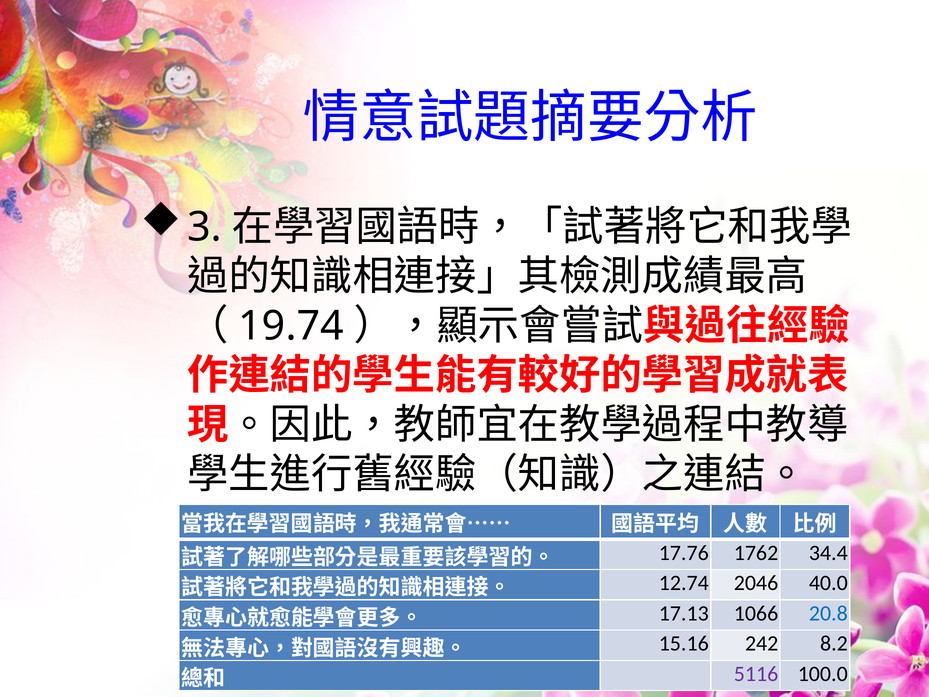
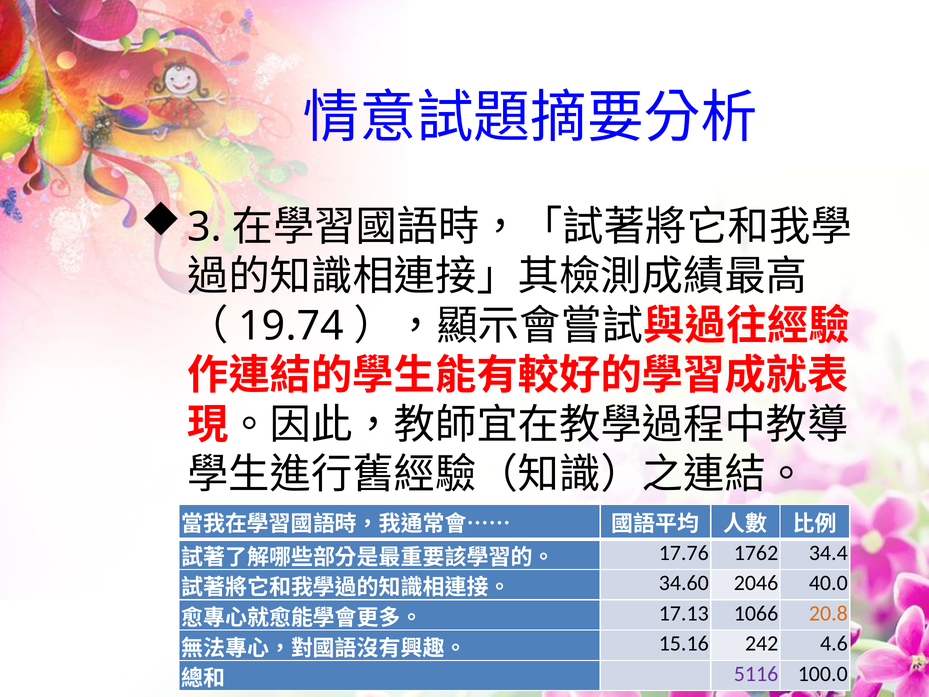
12.74: 12.74 -> 34.60 (684, 583)
20.8 colour: blue -> orange (828, 613)
8.2: 8.2 -> 4.6 (834, 643)
